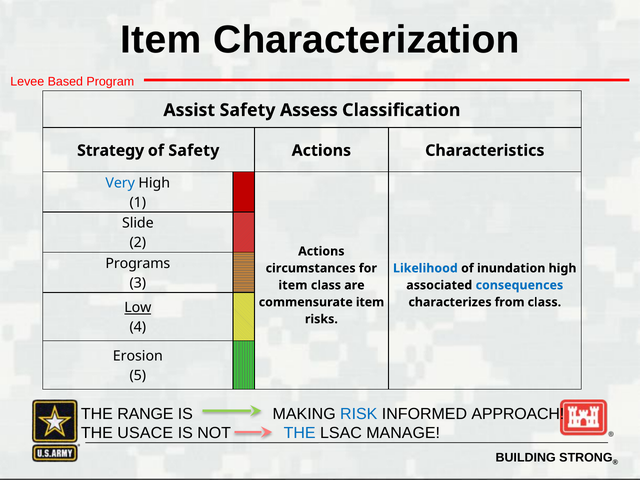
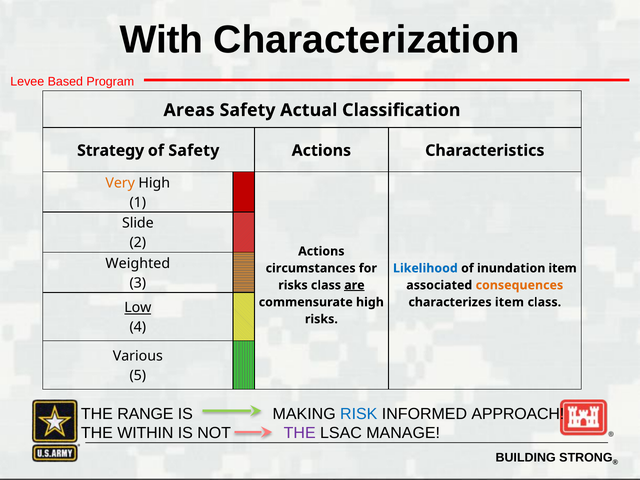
Item: Item -> With (161, 40)
Assist: Assist -> Areas (189, 110)
Assess: Assess -> Actual (309, 110)
Very colour: blue -> orange (120, 183)
Programs: Programs -> Weighted (138, 264)
inundation high: high -> item (563, 268)
item: item -> risks (293, 285)
are underline: none -> present (354, 285)
consequences colour: blue -> orange (519, 285)
commensurate item: item -> high (370, 302)
characterizes from: from -> item (509, 302)
Erosion: Erosion -> Various (138, 356)
USACE: USACE -> WITHIN (145, 433)
THE colour: blue -> purple (300, 433)
